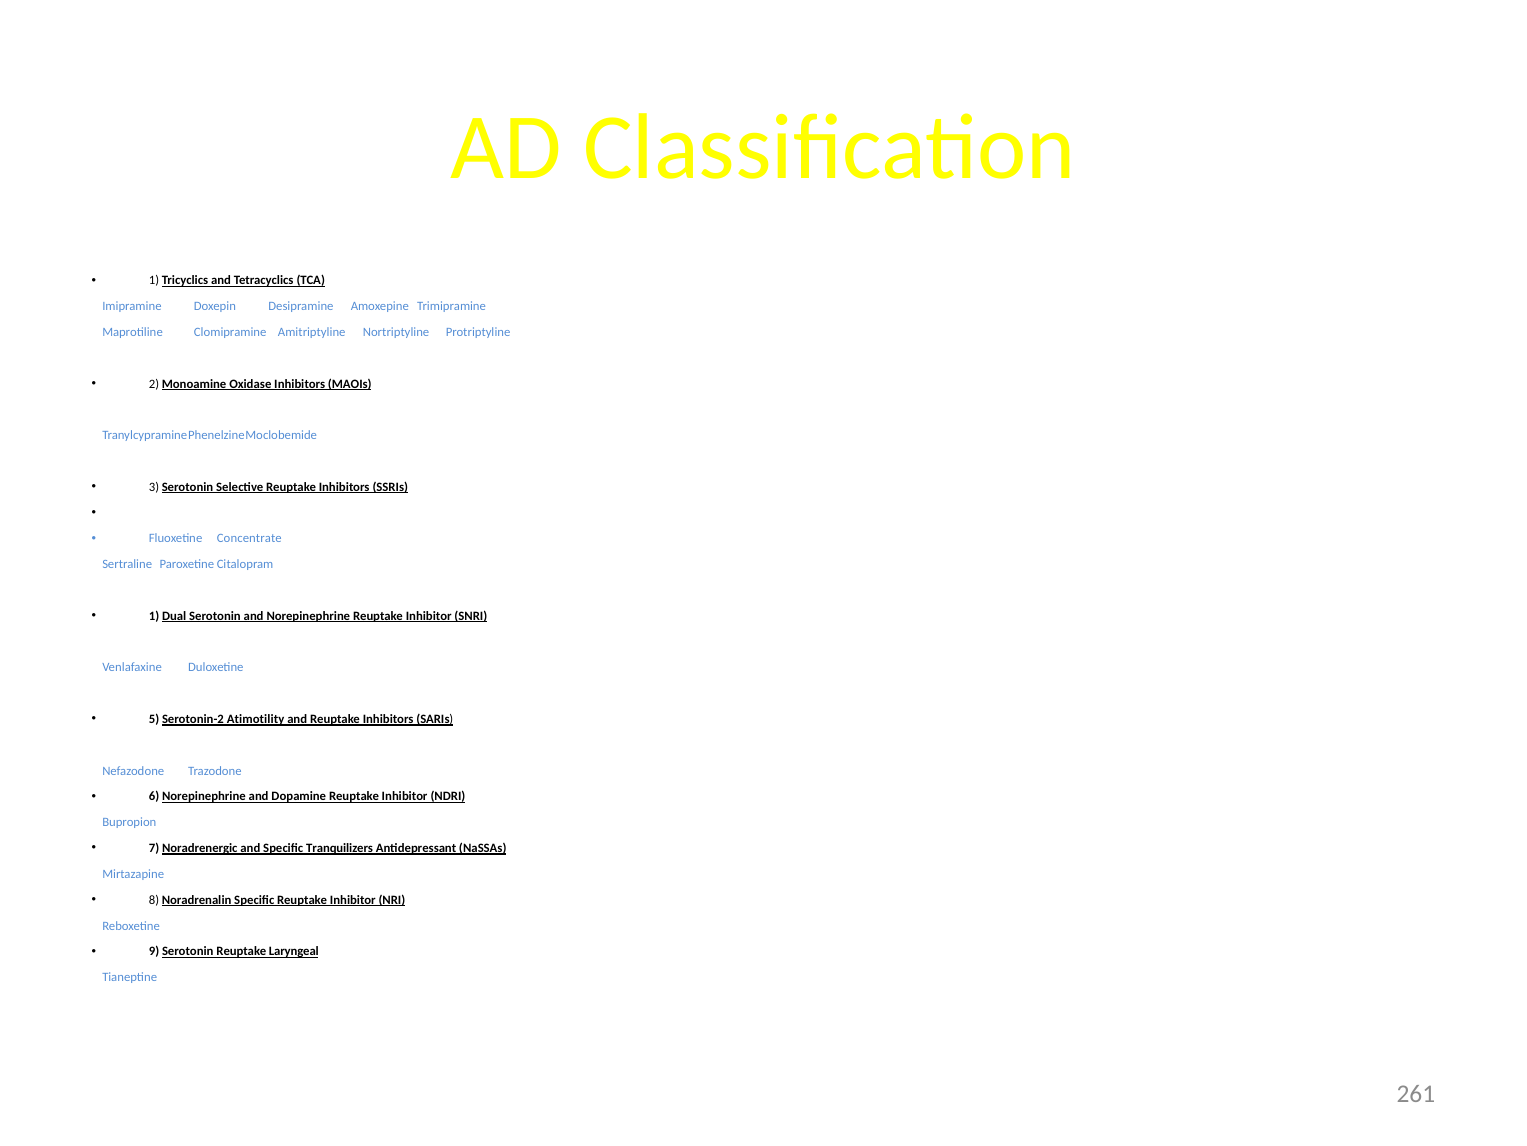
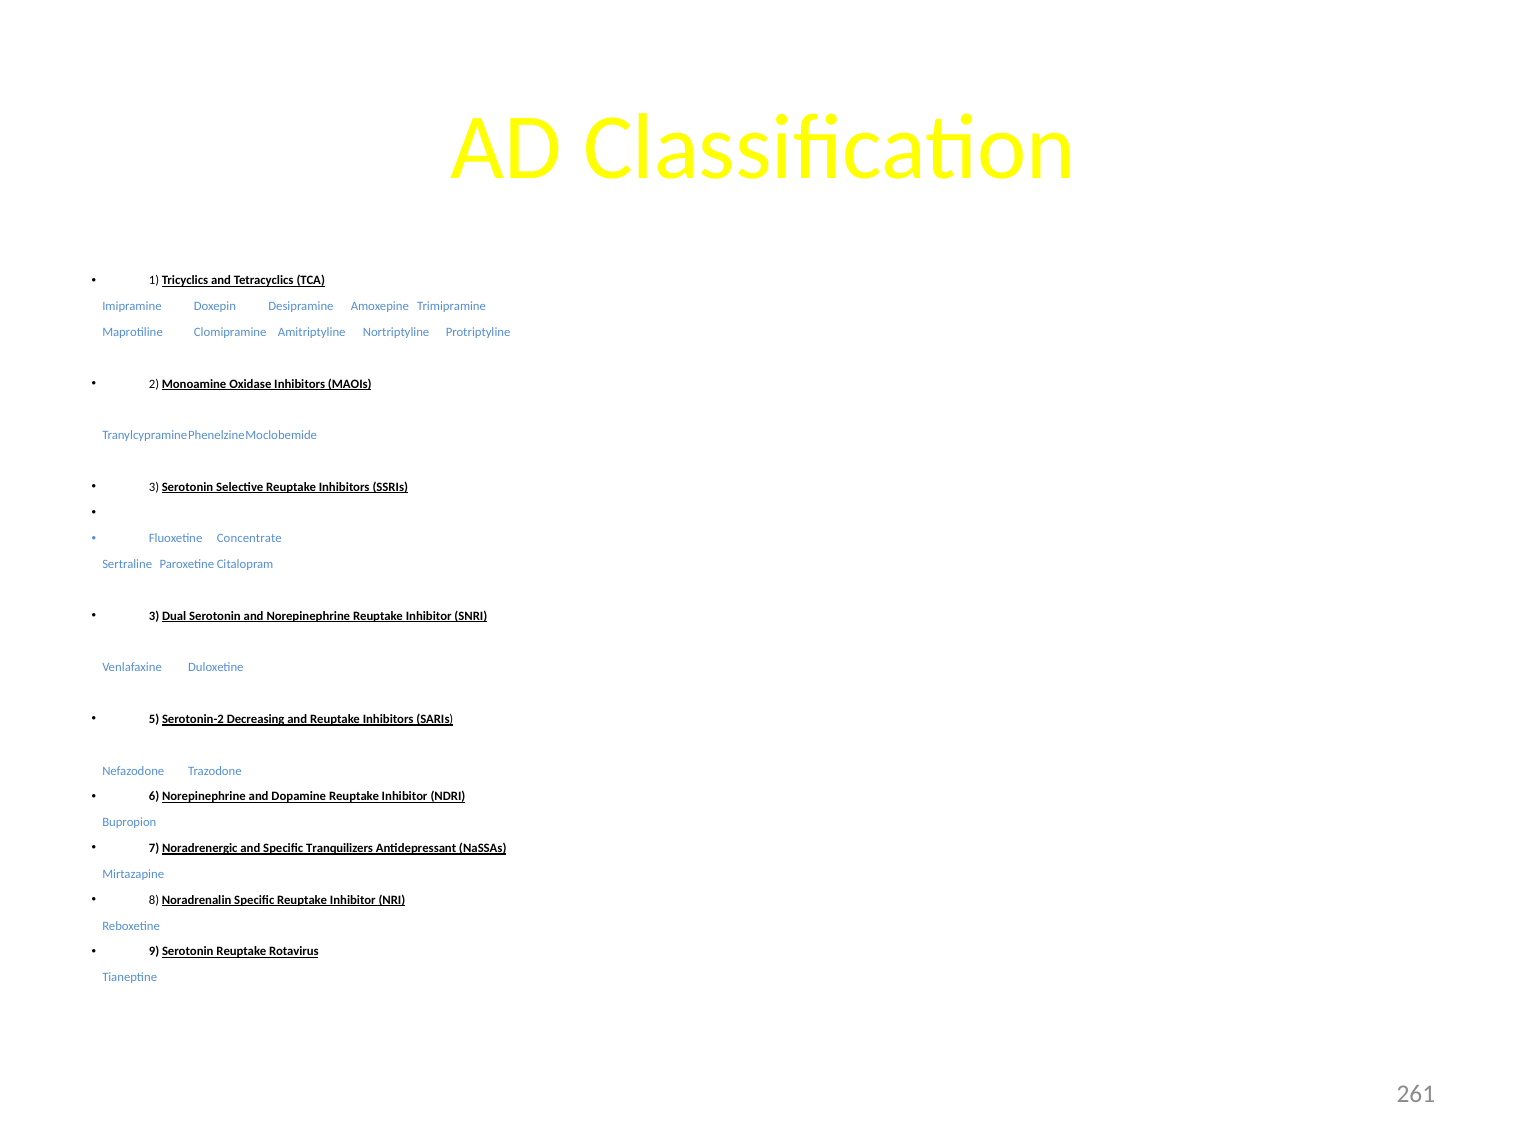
1: 1 -> 3 (154, 616)
Atimotility: Atimotility -> Decreasing (256, 719)
Laryngeal: Laryngeal -> Rotavirus (294, 951)
